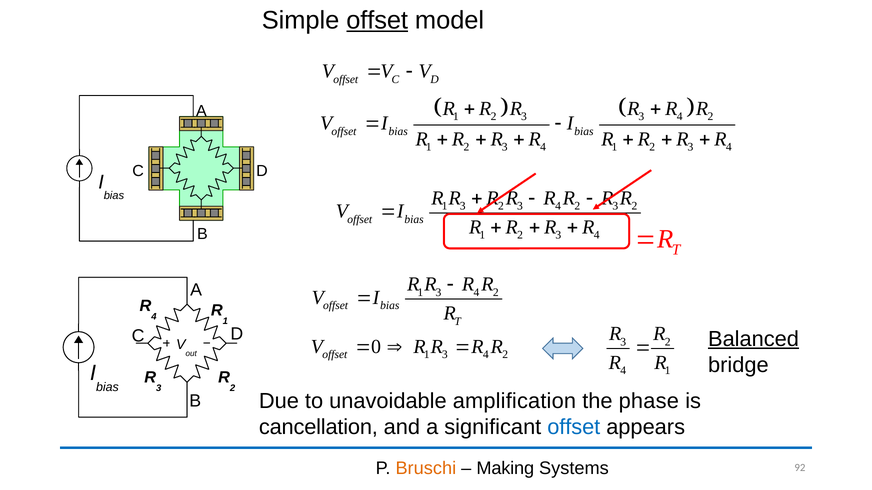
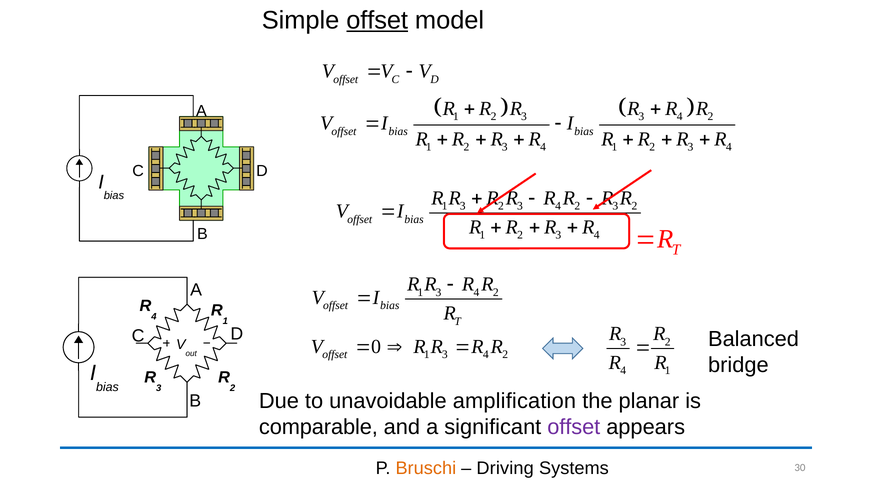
Balanced underline: present -> none (754, 339)
phase: phase -> planar (649, 401)
cancellation: cancellation -> comparable (318, 428)
offset colour: blue -> purple (574, 428)
Making: Making -> Driving (505, 469)
92: 92 -> 30 (800, 468)
